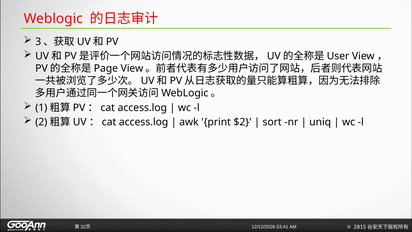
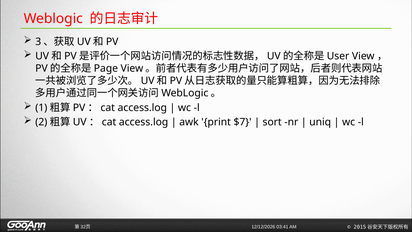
$2: $2 -> $7 (243, 122)
